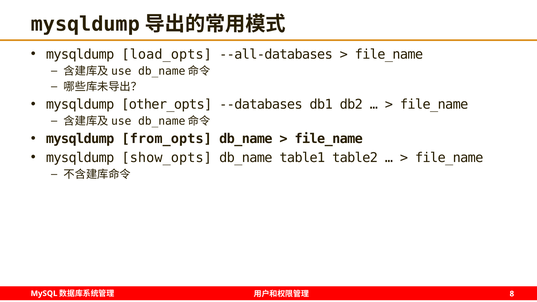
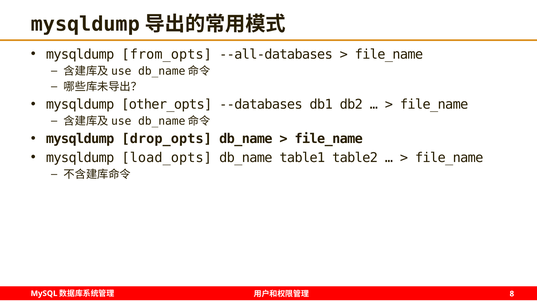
load_opts: load_opts -> from_opts (167, 54)
from_opts: from_opts -> drop_opts (167, 139)
show_opts: show_opts -> load_opts (167, 158)
